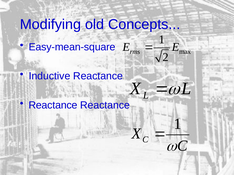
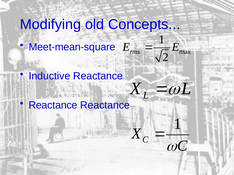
Easy-mean-square: Easy-mean-square -> Meet-mean-square (72, 47)
